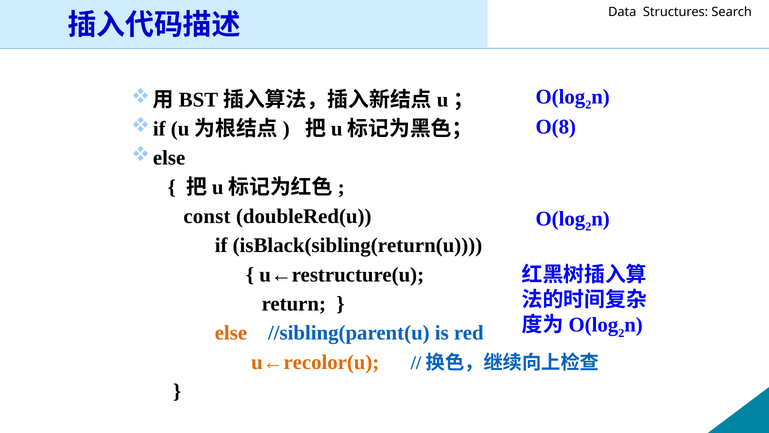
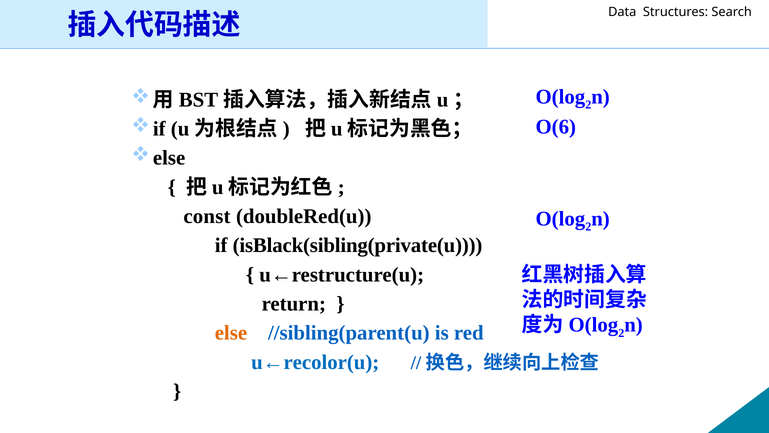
O(8: O(8 -> O(6 (556, 127)
isBlack(sibling(return(u: isBlack(sibling(return(u -> isBlack(sibling(private(u (358, 245)
u←recolor(u colour: orange -> blue (315, 362)
